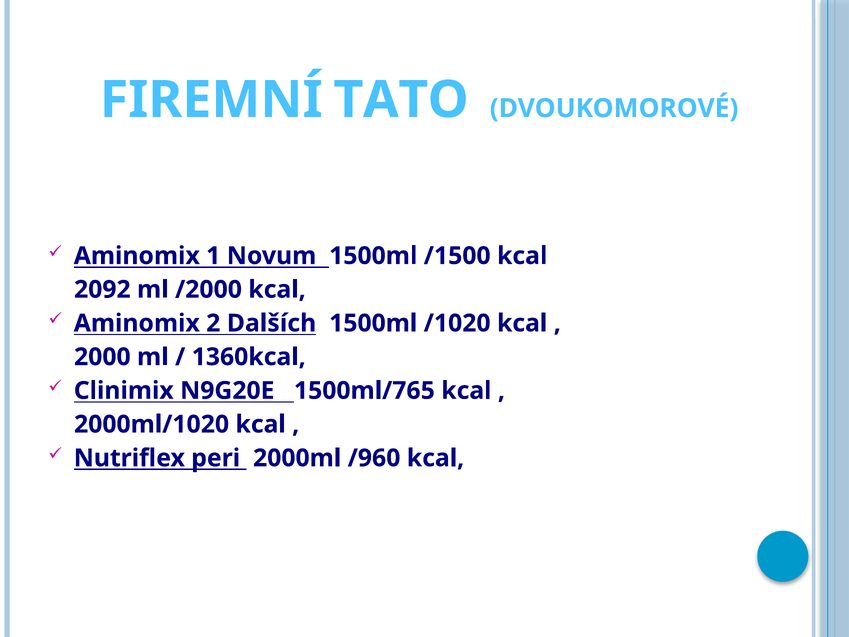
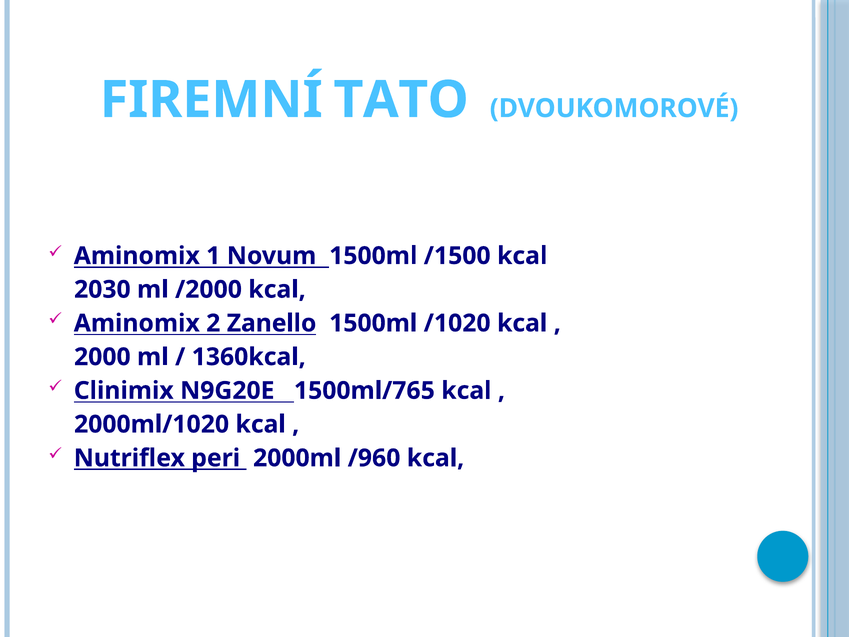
2092: 2092 -> 2030 (102, 289)
Dalších: Dalších -> Zanello (272, 323)
